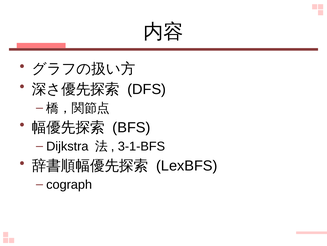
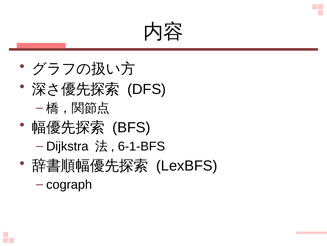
3-1-BFS: 3-1-BFS -> 6-1-BFS (141, 146)
